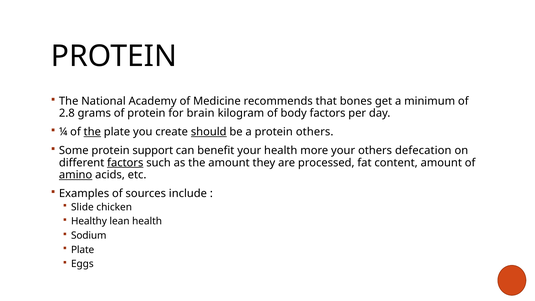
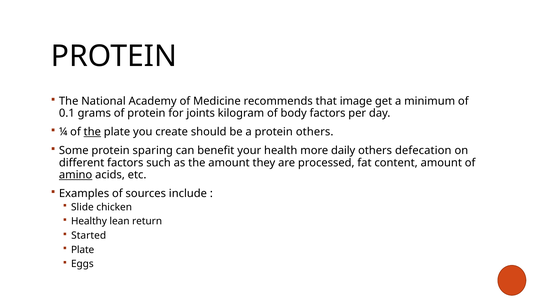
bones: bones -> image (356, 101)
2.8: 2.8 -> 0.1 (67, 113)
brain: brain -> joints (201, 113)
should underline: present -> none (209, 132)
support: support -> sparing (153, 151)
more your: your -> daily (343, 151)
factors underline: present -> none (125, 163)
lean health: health -> return (147, 221)
Sodium: Sodium -> Started (89, 235)
